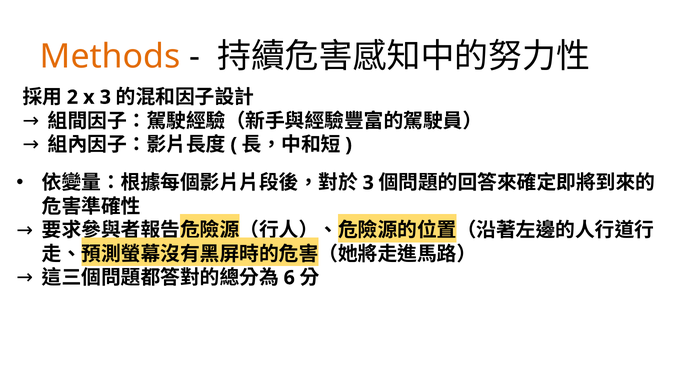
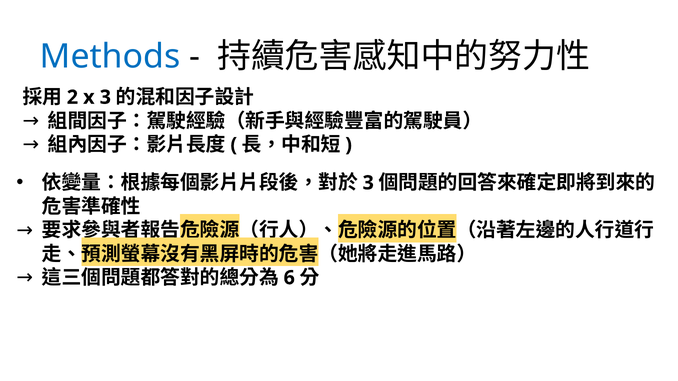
Methods colour: orange -> blue (110, 56)
